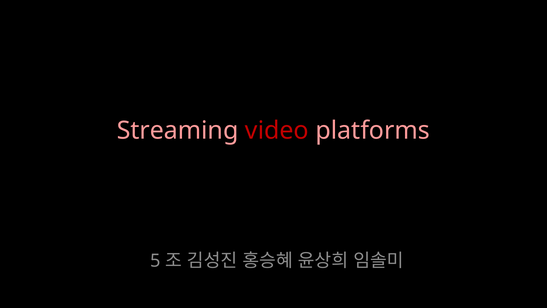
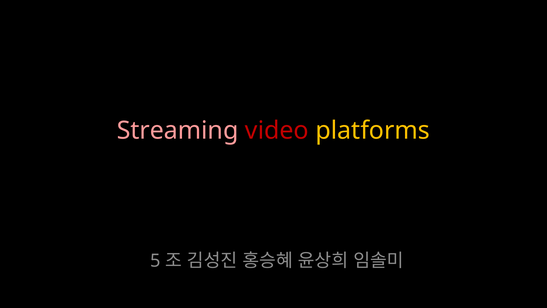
platforms colour: pink -> yellow (373, 130)
